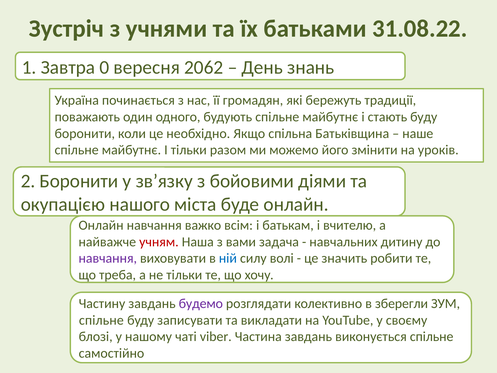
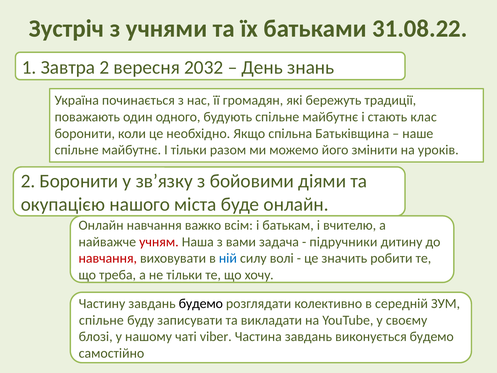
Завтра 0: 0 -> 2 (104, 67)
2062: 2062 -> 2032 (204, 67)
стають буду: буду -> клас (424, 117)
навчальних: навчальних -> підручники (343, 242)
навчання colour: purple -> red (108, 258)
будемо colour: purple -> black (201, 303)
зберегли: зберегли -> середній (401, 303)
виконується спільне: спільне -> будемо (432, 336)
